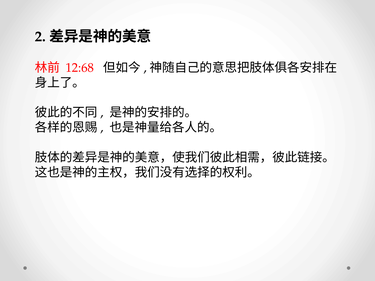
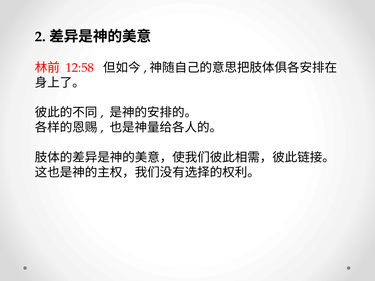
12:68: 12:68 -> 12:58 (80, 68)
